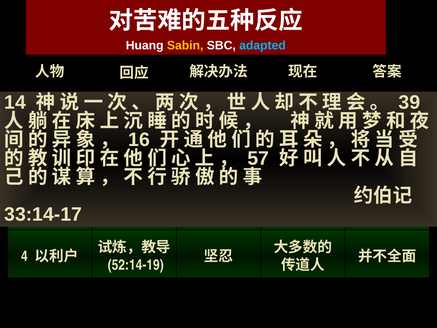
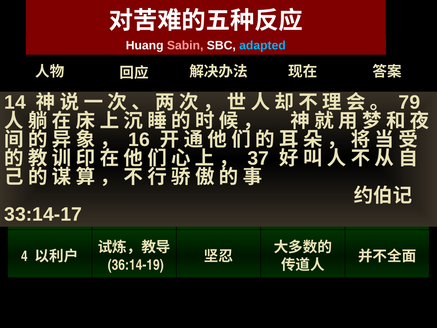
Sabin colour: yellow -> pink (185, 46)
39: 39 -> 79 (409, 102)
57: 57 -> 37 (258, 158)
52:14-19: 52:14-19 -> 36:14-19 (136, 265)
